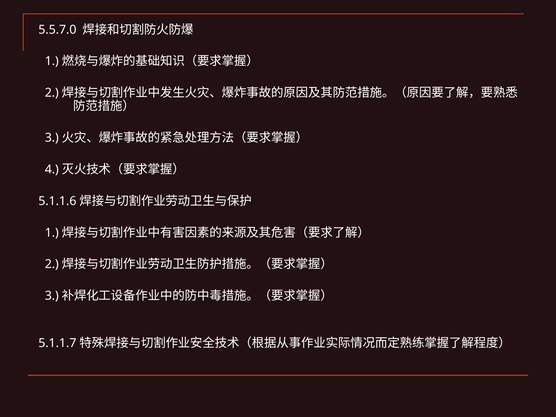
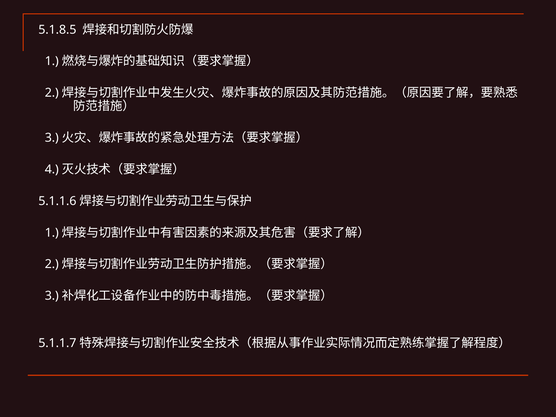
5.5.7.0: 5.5.7.0 -> 5.1.8.5 (57, 30)
